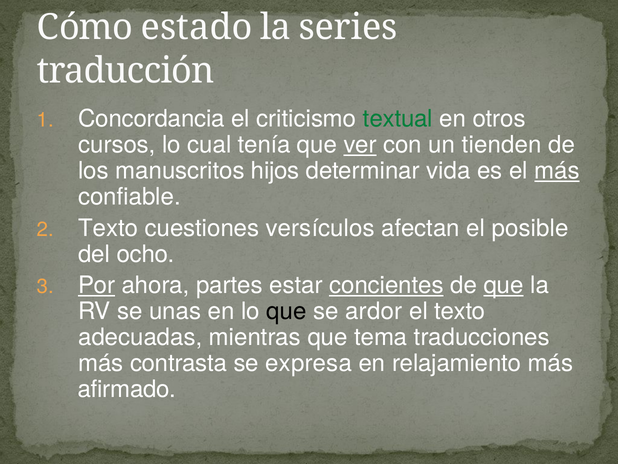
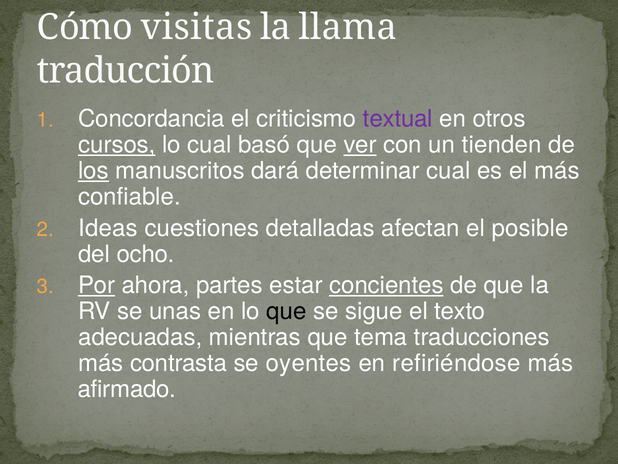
estado: estado -> visitas (196, 27)
series: series -> llama (348, 27)
textual colour: green -> purple (398, 119)
cursos underline: none -> present (117, 145)
tenía: tenía -> basó (264, 145)
los underline: none -> present (94, 171)
hijos: hijos -> dará (275, 171)
determinar vida: vida -> cual (448, 171)
más underline: present -> none (557, 171)
Texto: Texto -> Ideas (108, 228)
versículos: versículos -> detalladas (320, 228)
que underline: present -> none (504, 285)
ardor: ardor -> sigue (374, 311)
expresa: expresa -> oyentes (309, 363)
relajamiento: relajamiento -> refiriéndose (456, 363)
